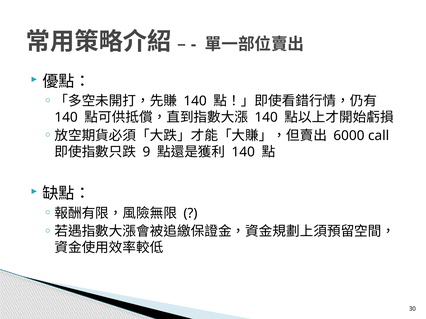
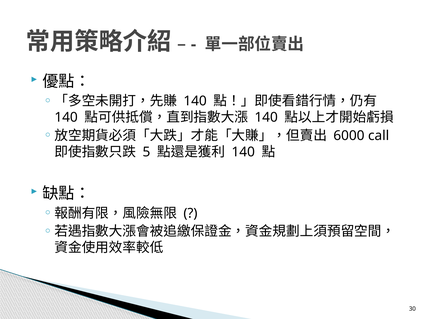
9: 9 -> 5 (146, 152)
